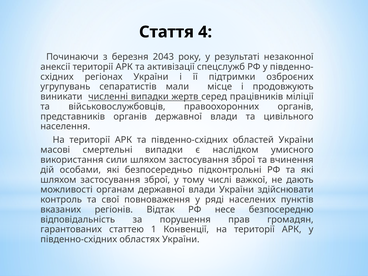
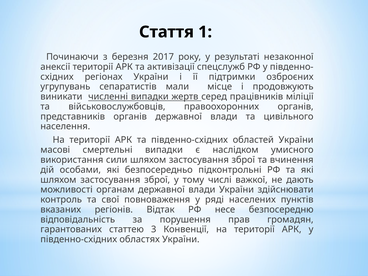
4: 4 -> 1 (205, 32)
2043: 2043 -> 2017 (163, 57)
1: 1 -> 3 (154, 229)
